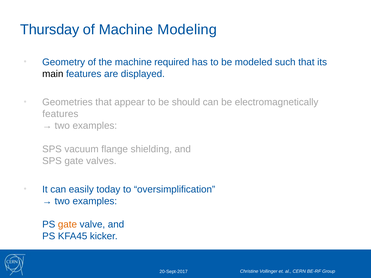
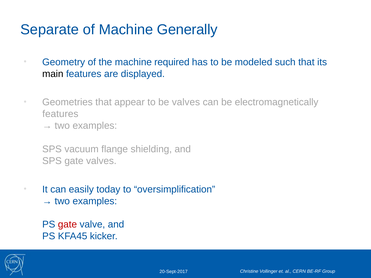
Thursday: Thursday -> Separate (50, 30)
Modeling: Modeling -> Generally (187, 30)
be should: should -> valves (186, 102)
gate colour: orange -> red (67, 225)
